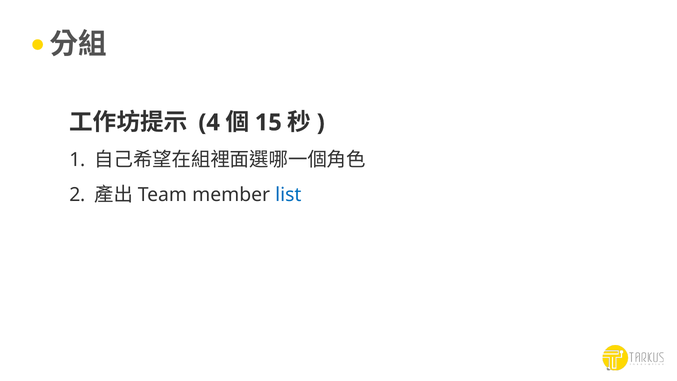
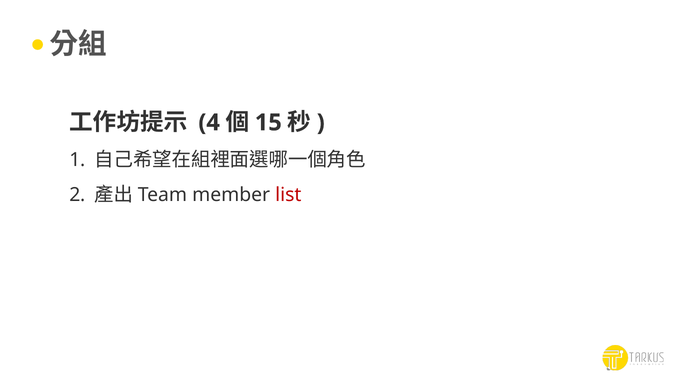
list colour: blue -> red (288, 195)
